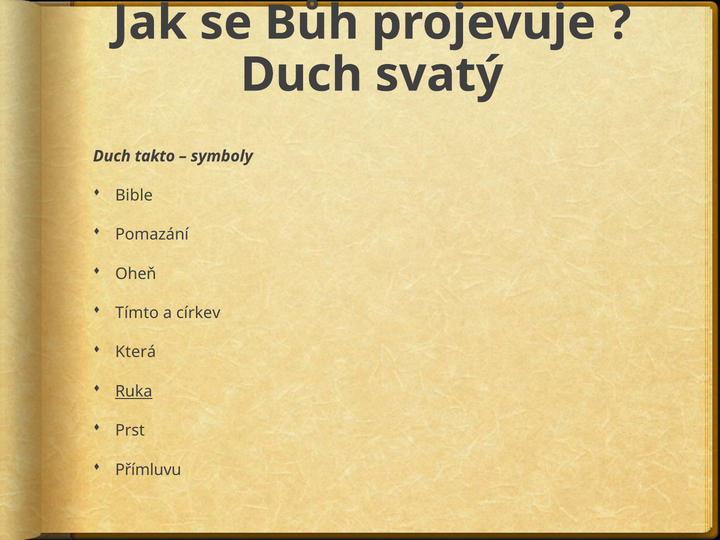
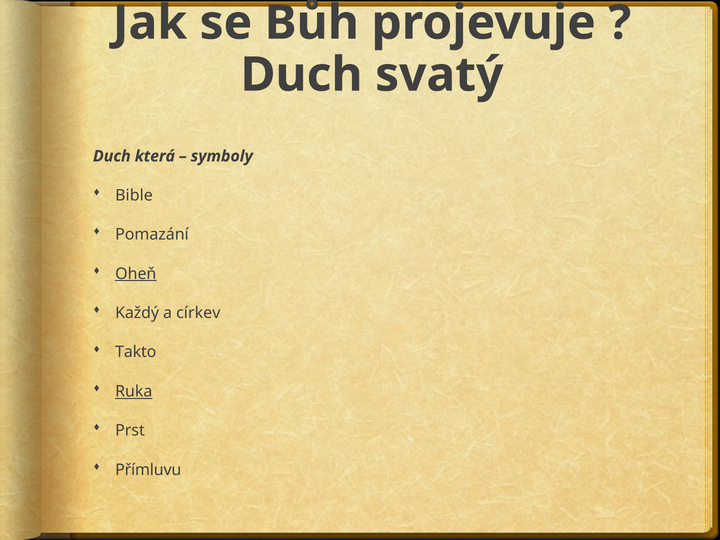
takto: takto -> která (155, 156)
Oheň underline: none -> present (136, 274)
Tímto: Tímto -> Každý (137, 313)
Která: Která -> Takto (136, 352)
